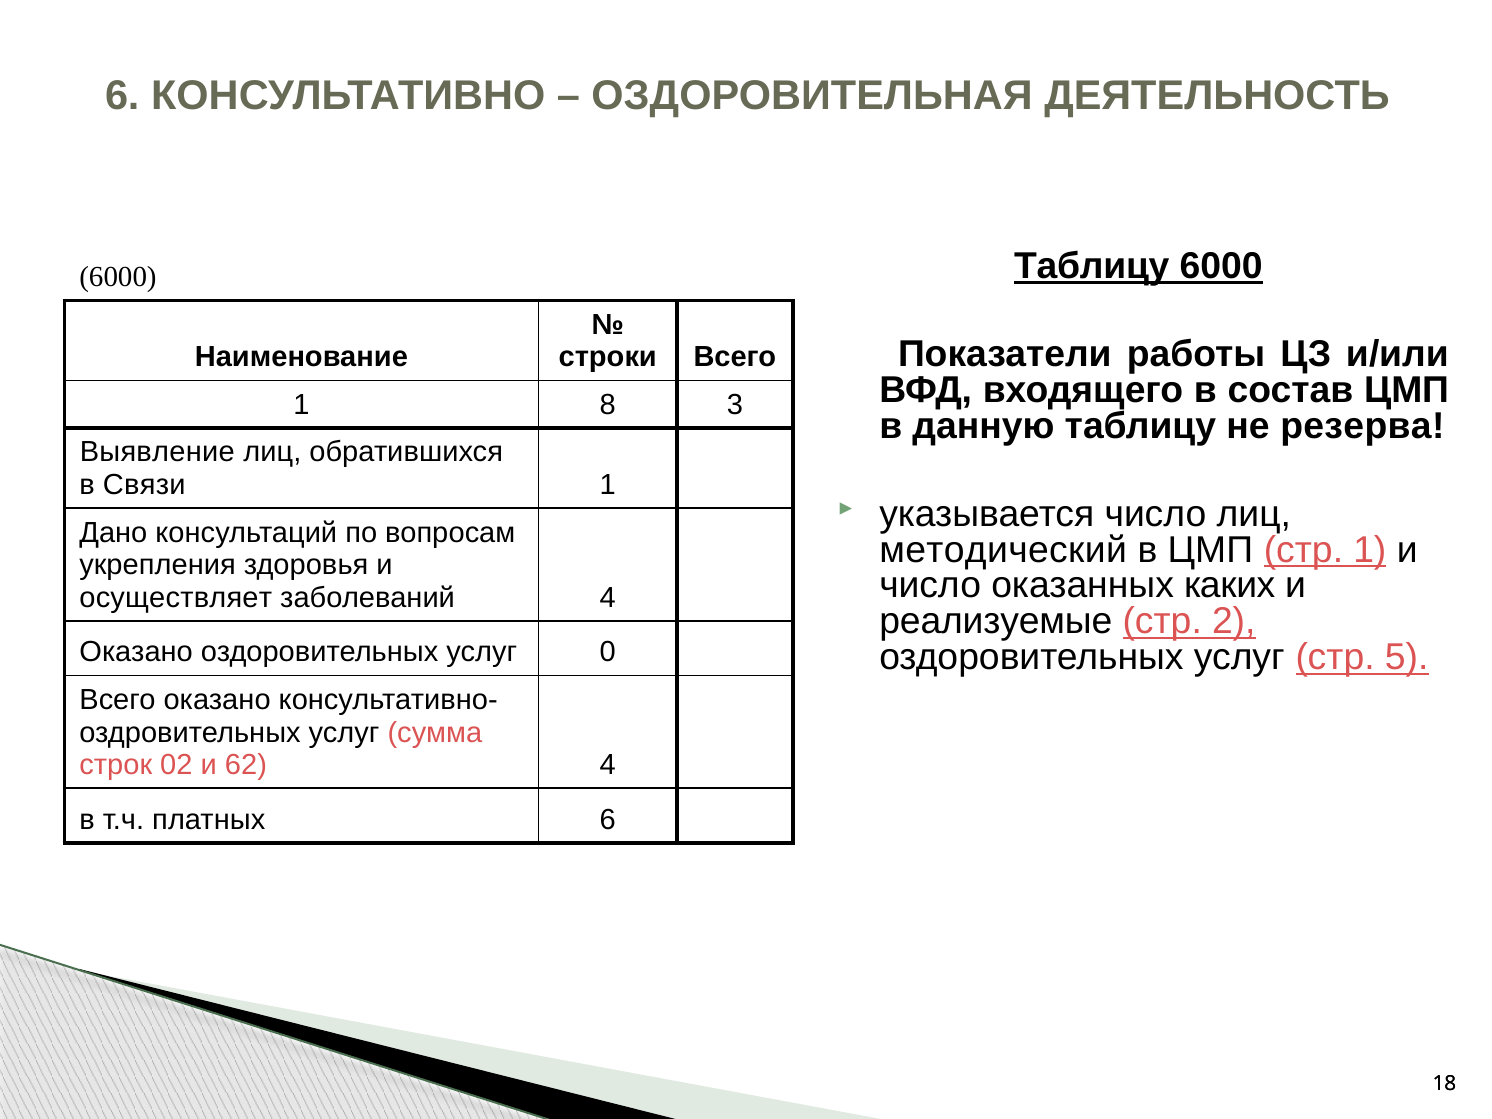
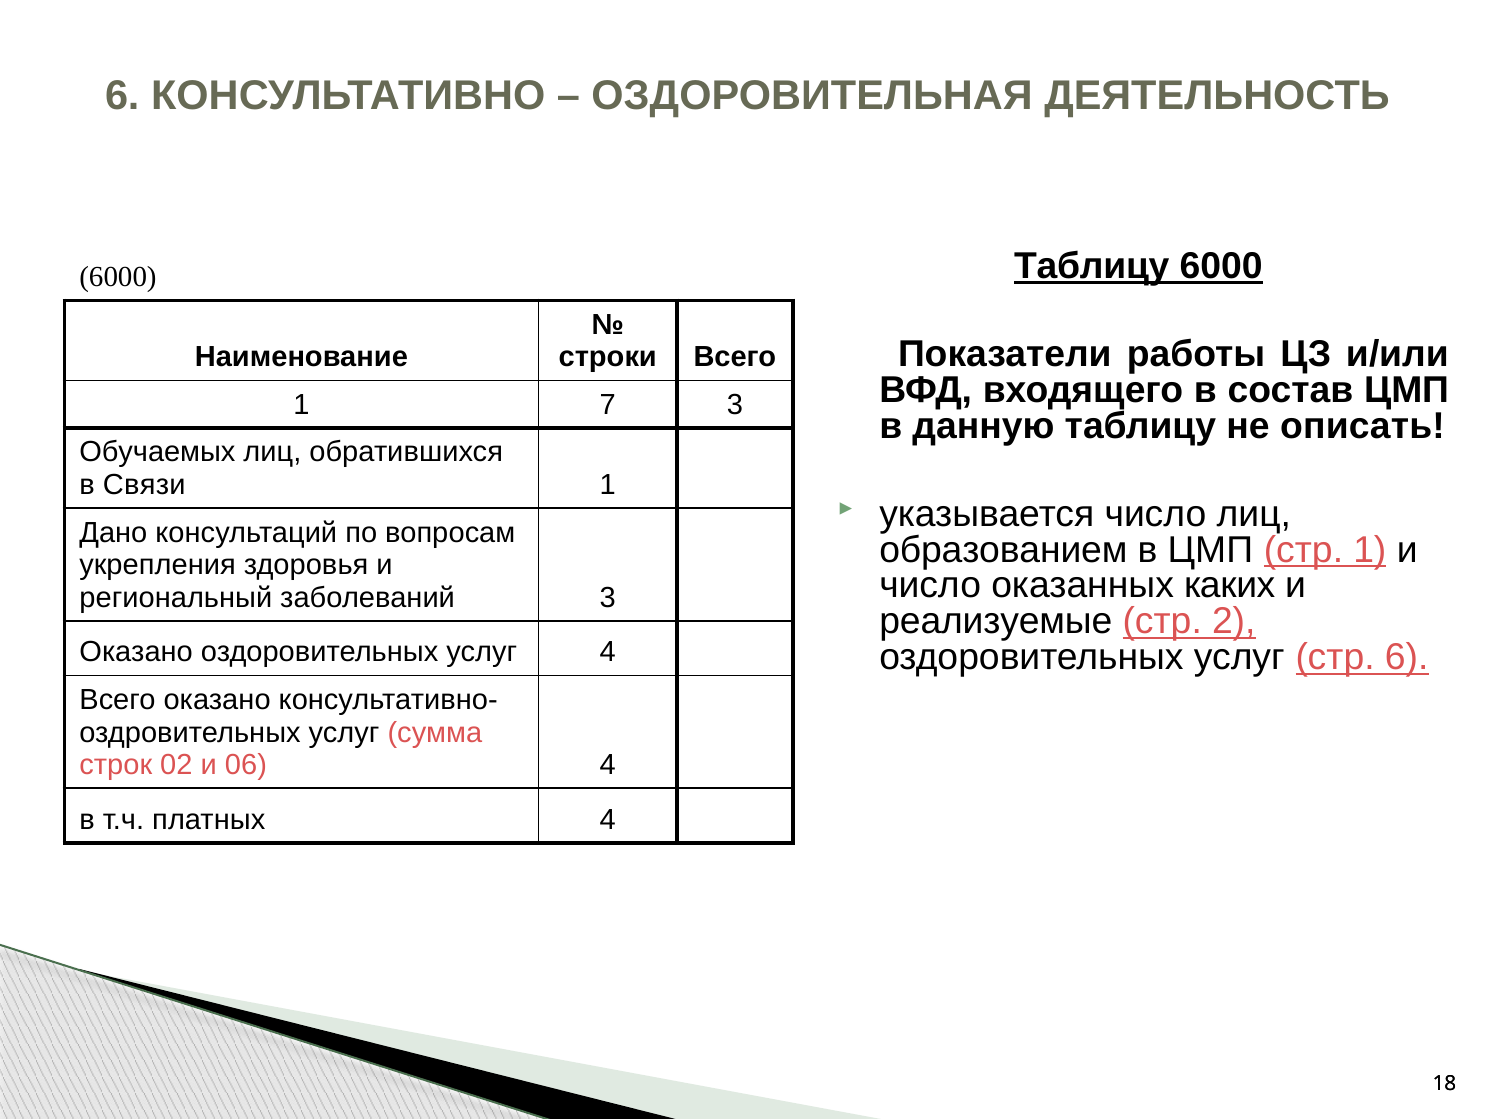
8: 8 -> 7 (608, 405)
резерва: резерва -> описать (1362, 426)
Выявление: Выявление -> Обучаемых (157, 452)
методический: методический -> образованием (1003, 550)
осуществляет: осуществляет -> региональный (176, 598)
заболеваний 4: 4 -> 3 (608, 598)
услуг 0: 0 -> 4 (608, 652)
стр 5: 5 -> 6 (1407, 657)
62: 62 -> 06 (246, 765)
платных 6: 6 -> 4 (608, 820)
